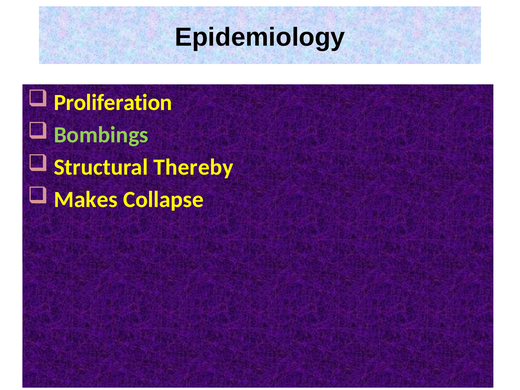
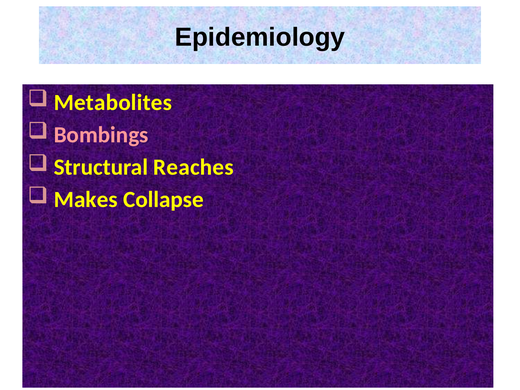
Proliferation: Proliferation -> Metabolites (113, 103)
Bombings colour: light green -> pink (101, 135)
Thereby: Thereby -> Reaches (193, 167)
